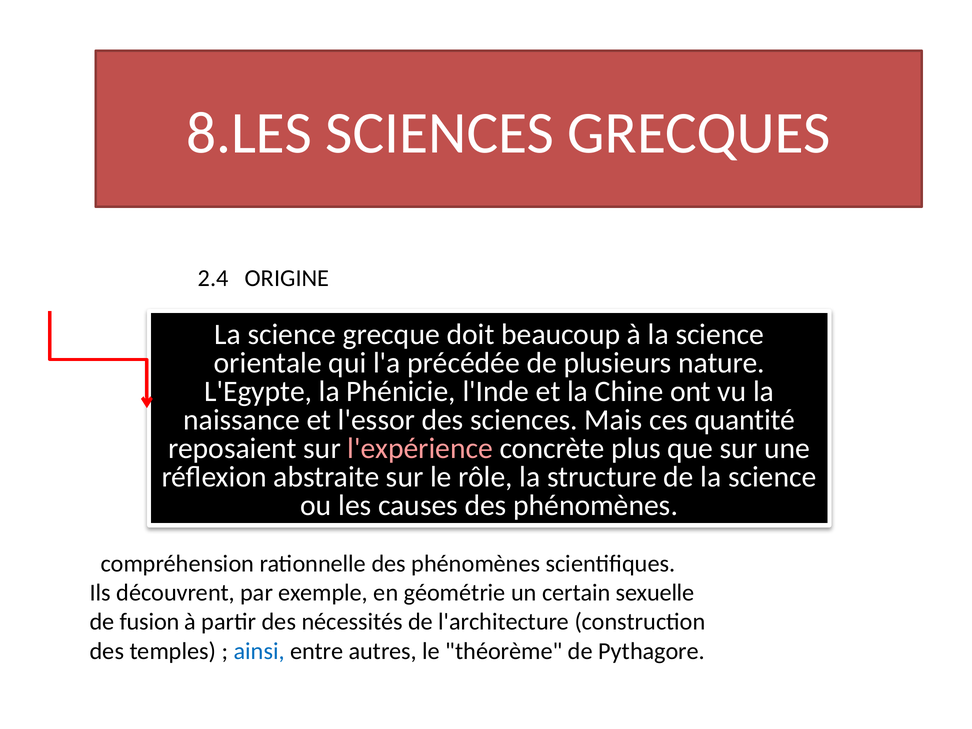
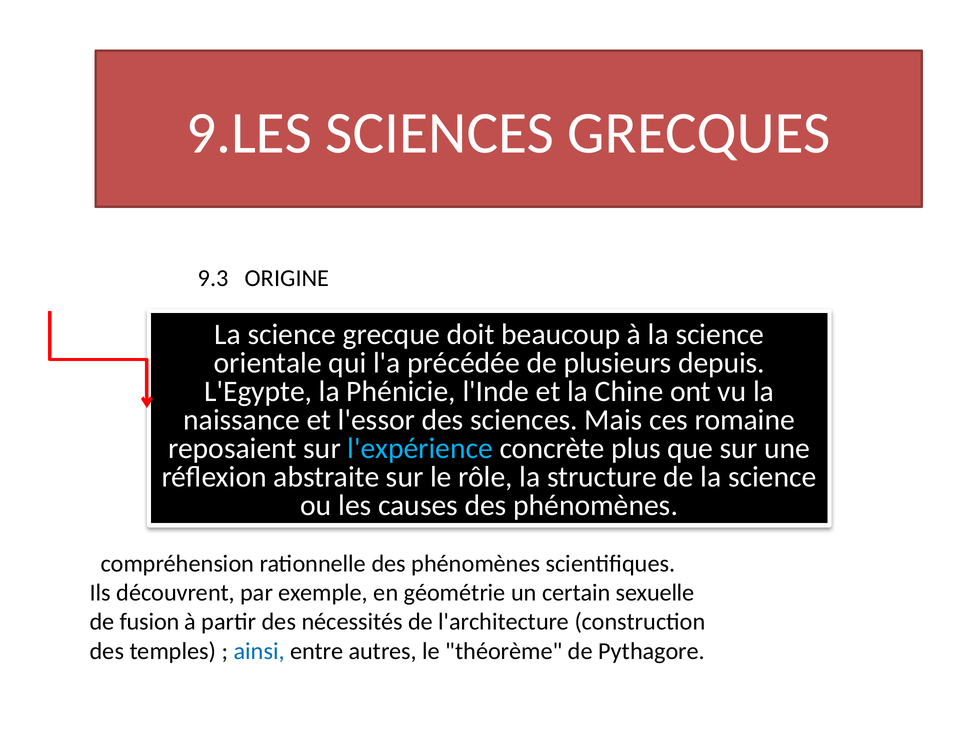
8.LES: 8.LES -> 9.LES (249, 133)
2.4: 2.4 -> 9.3 (213, 278)
nature: nature -> depuis (721, 363)
quantité: quantité -> romaine (745, 420)
l'expérience colour: pink -> light blue (420, 449)
